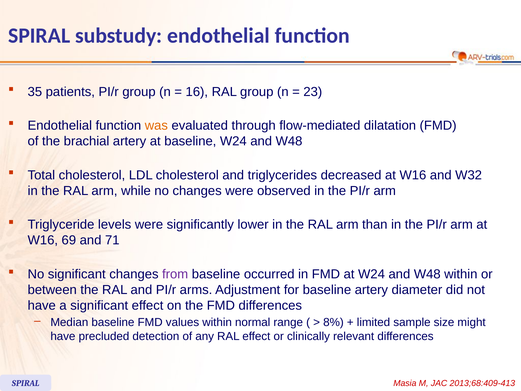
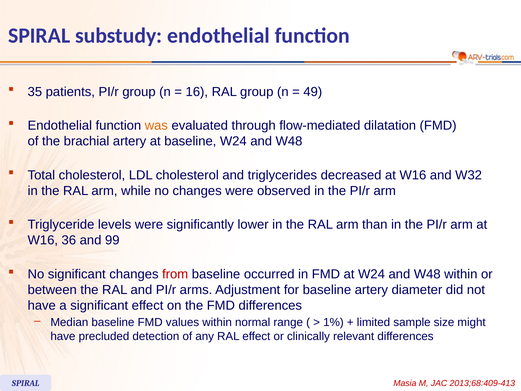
23: 23 -> 49 (313, 92)
69: 69 -> 36 (69, 240)
71: 71 -> 99 (112, 240)
from colour: purple -> red (175, 274)
8%: 8% -> 1% (333, 322)
